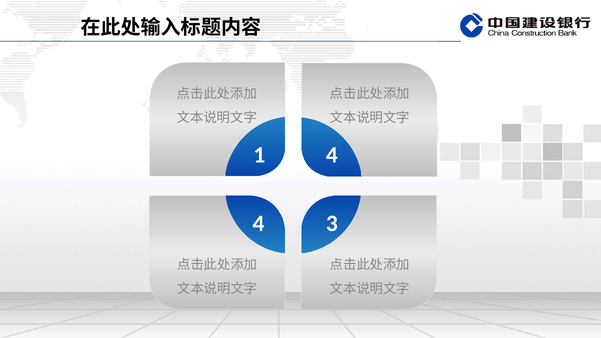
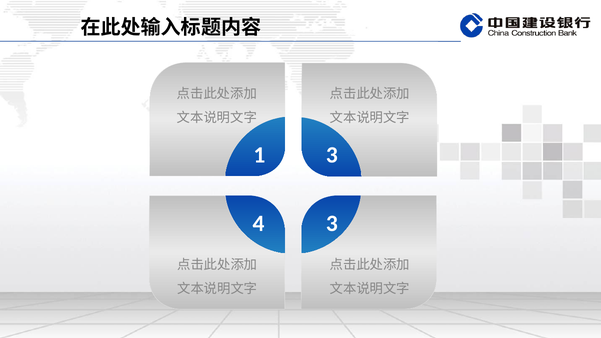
1 4: 4 -> 3 (332, 155)
